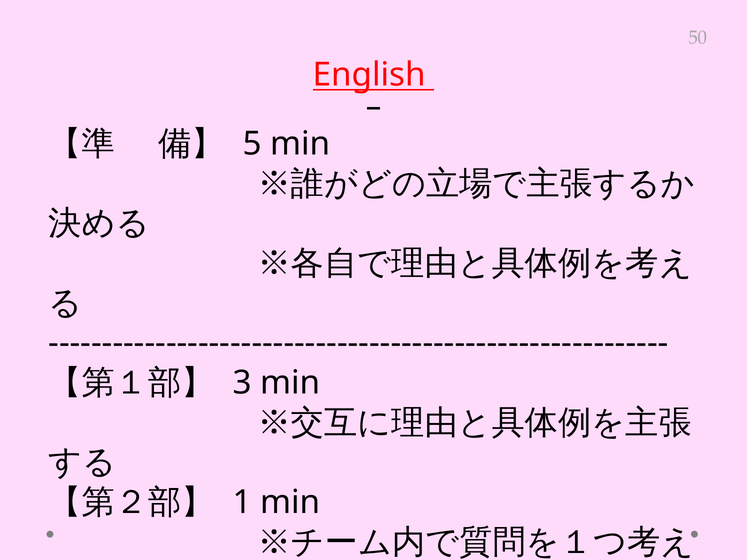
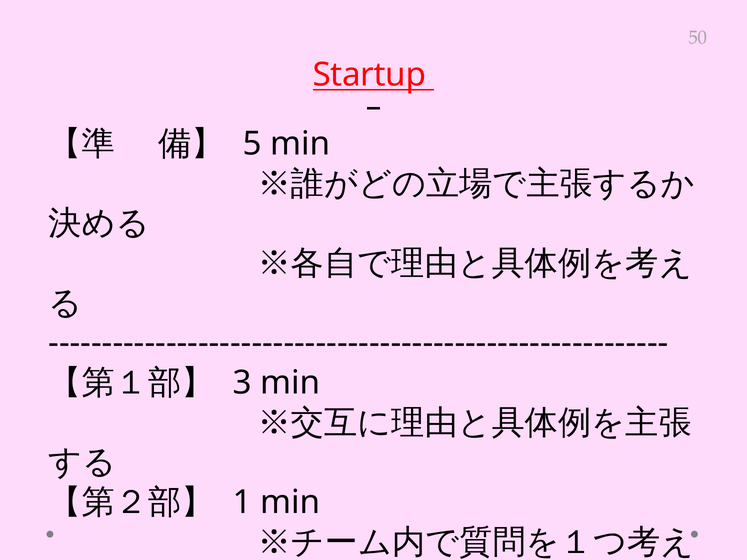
English: English -> Startup (369, 75)
